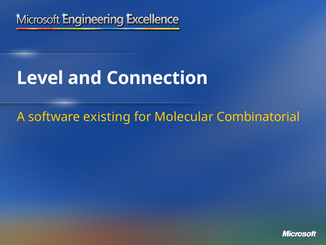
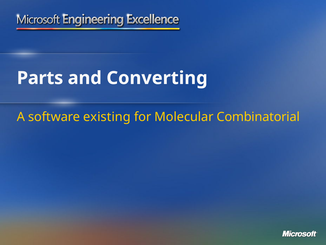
Level: Level -> Parts (40, 78)
Connection: Connection -> Converting (157, 78)
